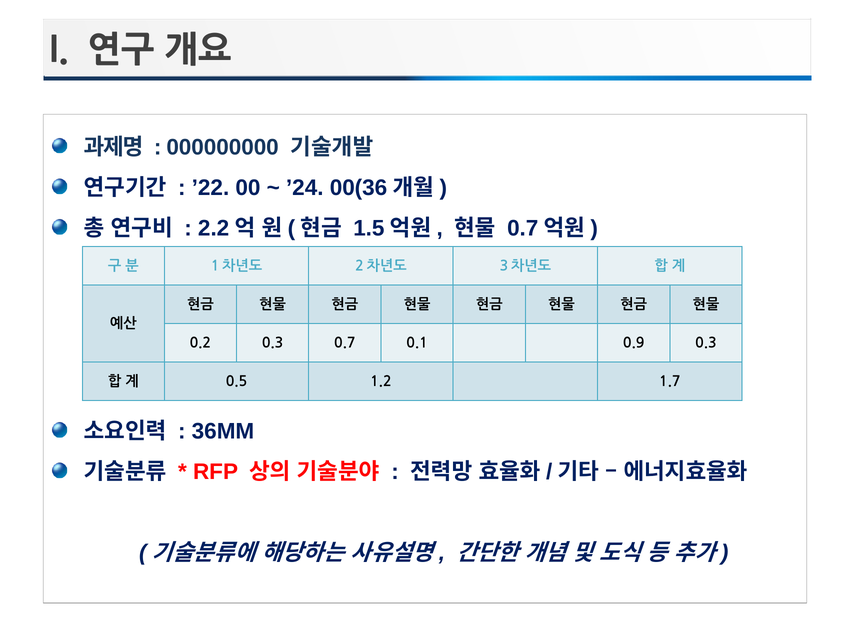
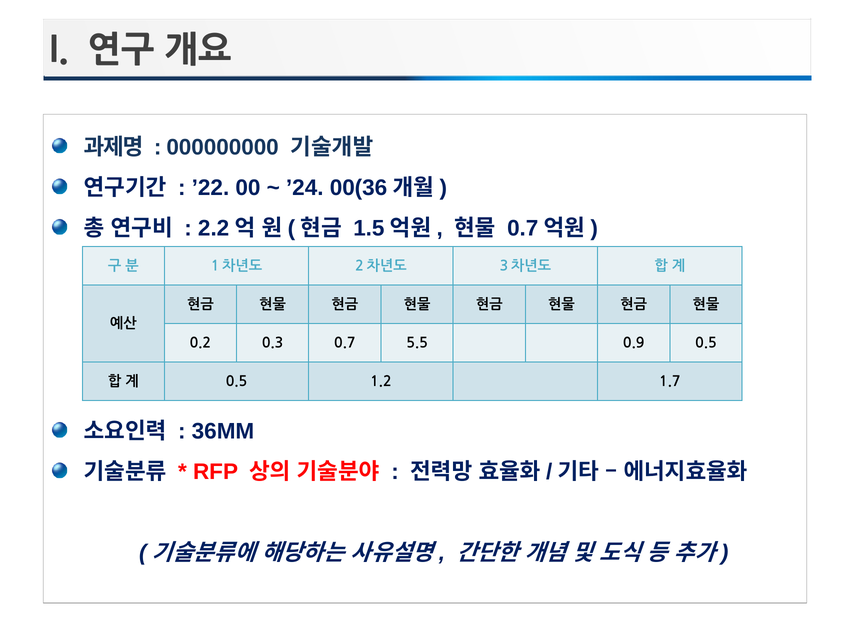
0.1: 0.1 -> 5.5 (417, 343)
0.9 0.3: 0.3 -> 0.5 (706, 343)
